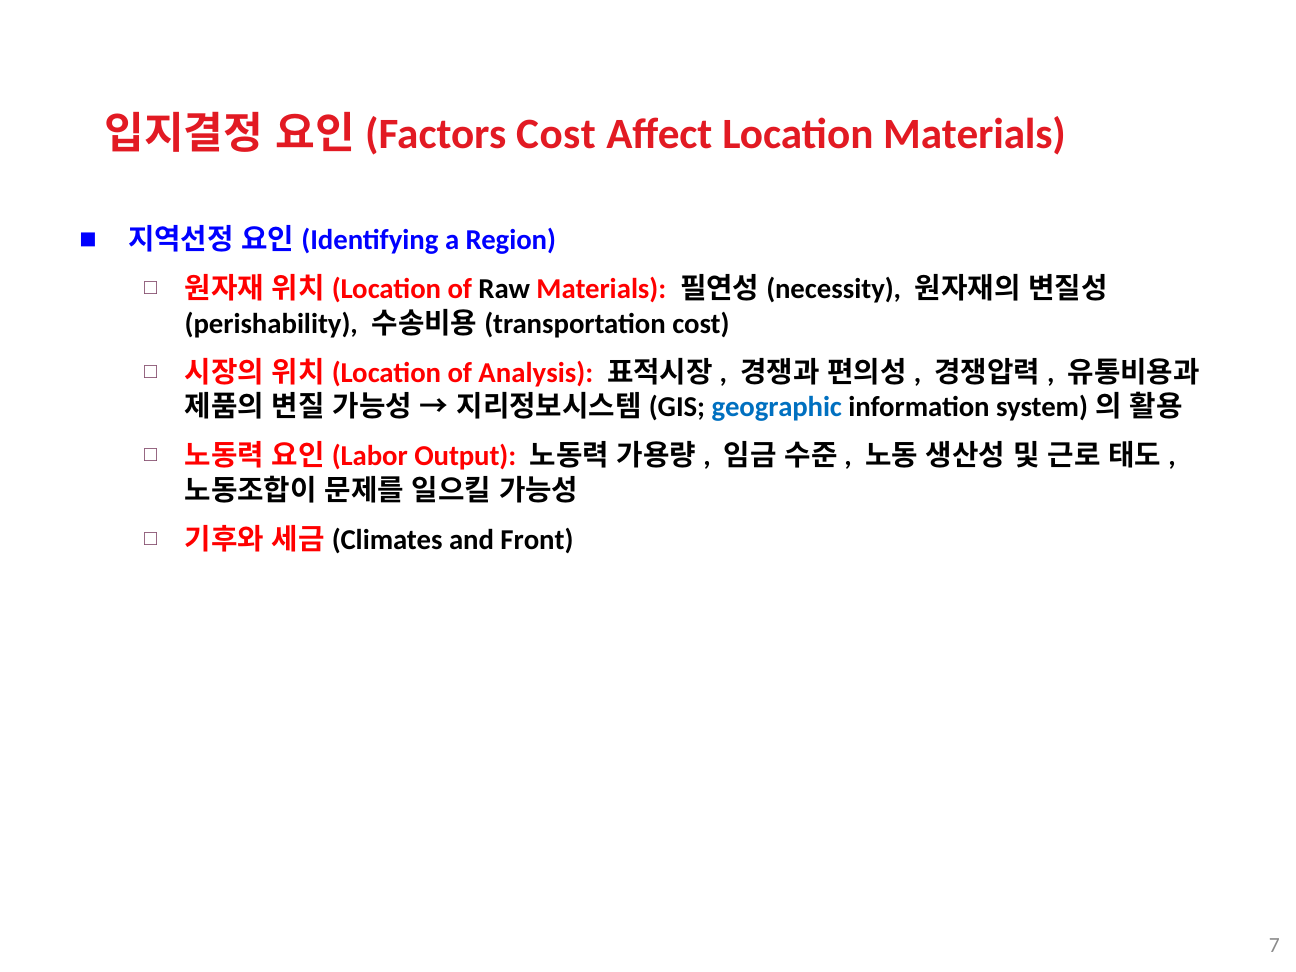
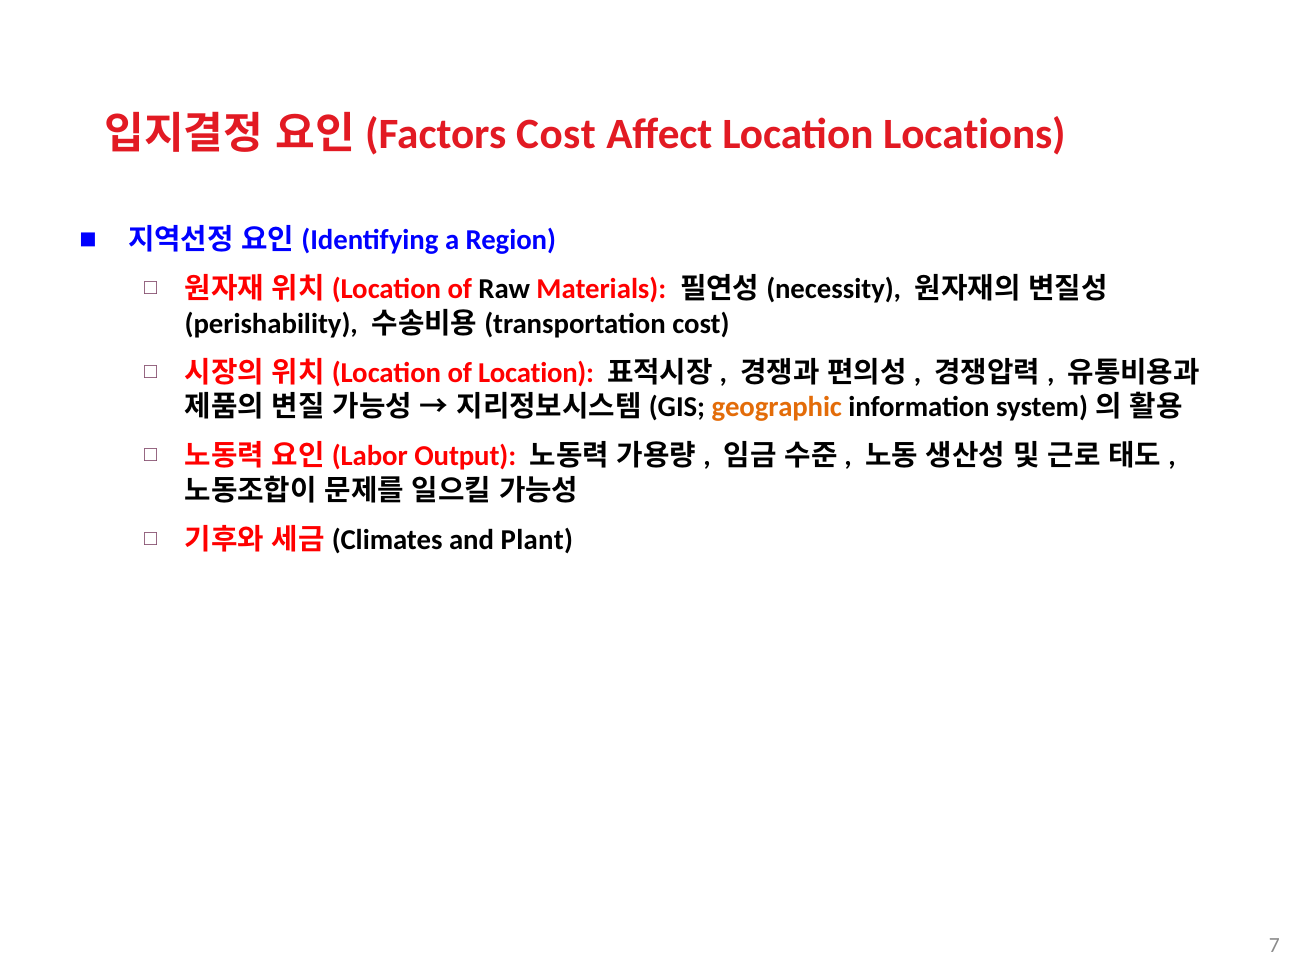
Location Materials: Materials -> Locations (974, 134)
of Analysis: Analysis -> Location (536, 373)
geographic colour: blue -> orange (777, 407)
Front: Front -> Plant (537, 540)
